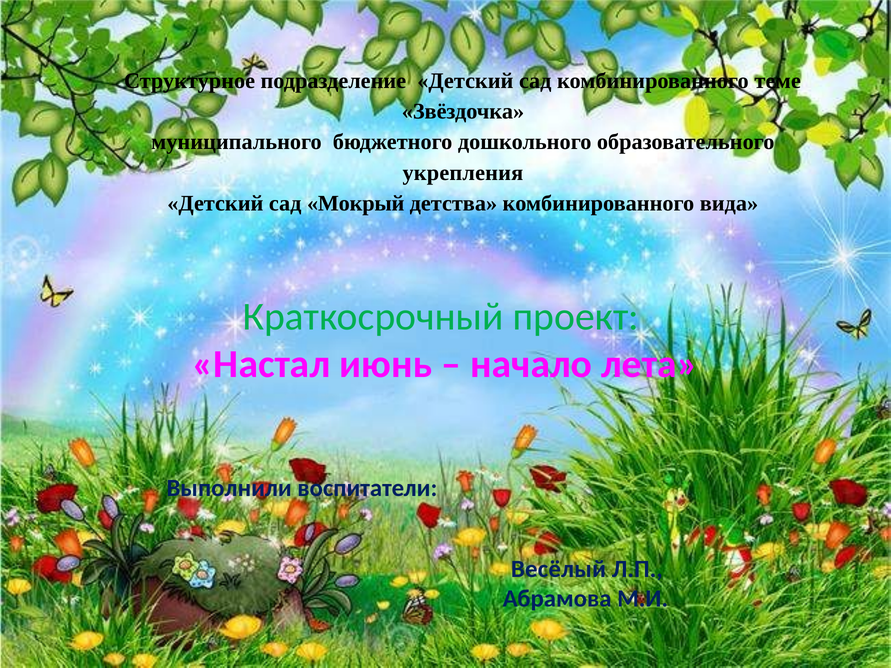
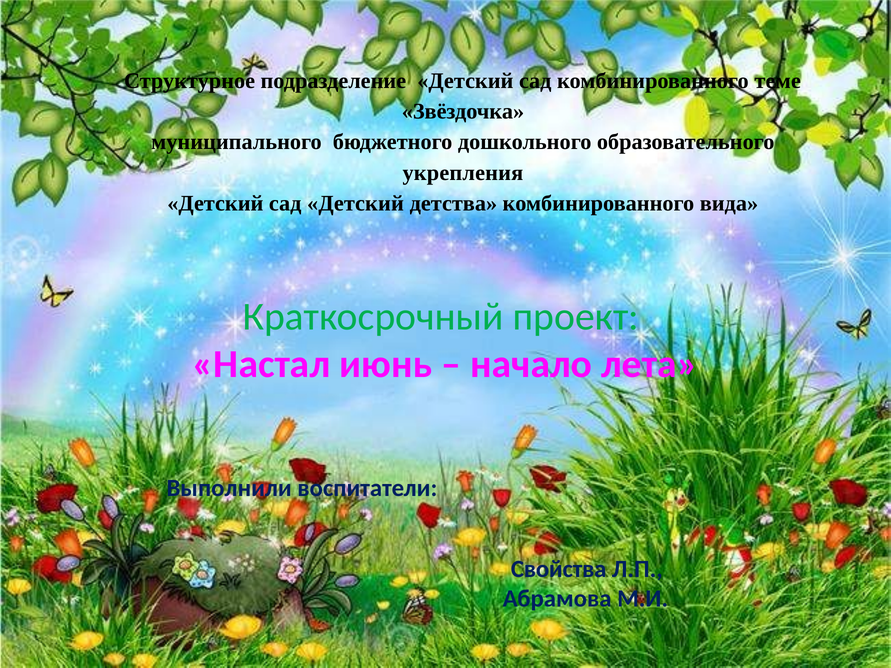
сад Мокрый: Мокрый -> Детский (356, 204)
Весёлый: Весёлый -> Свойства (559, 569)
